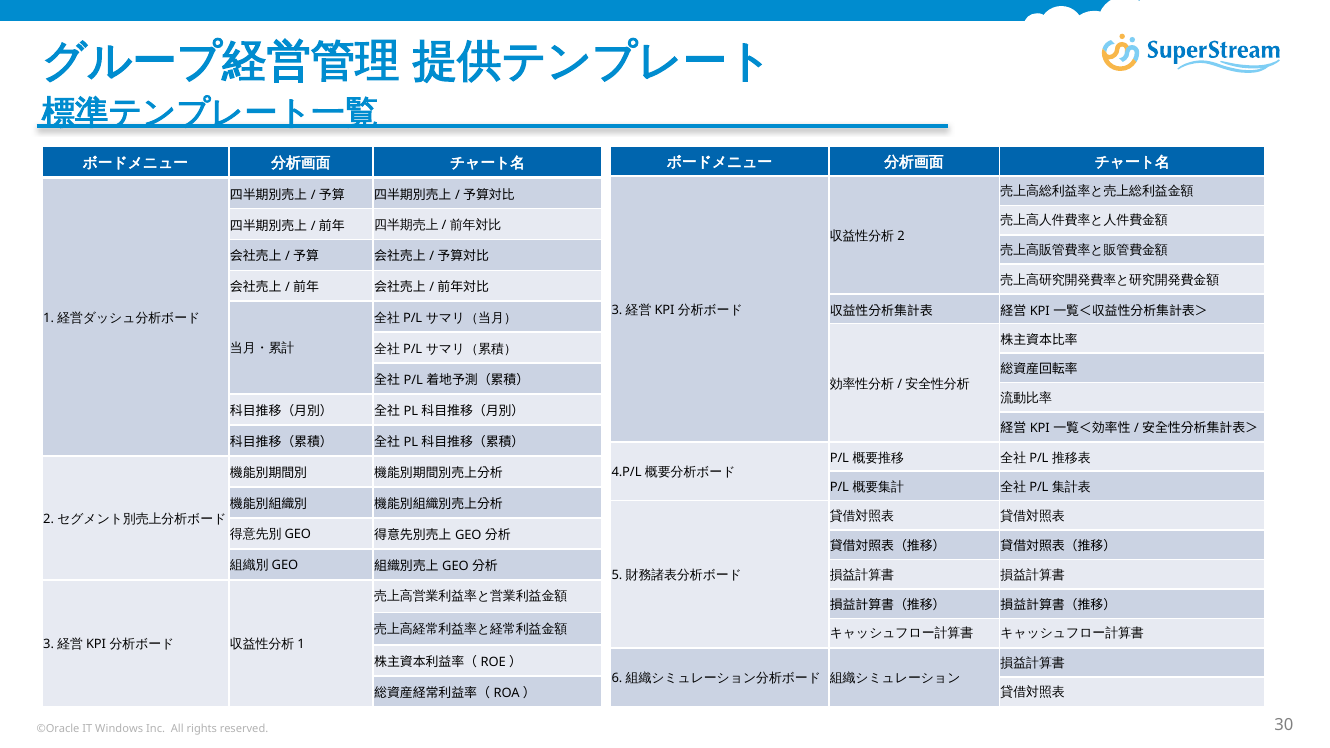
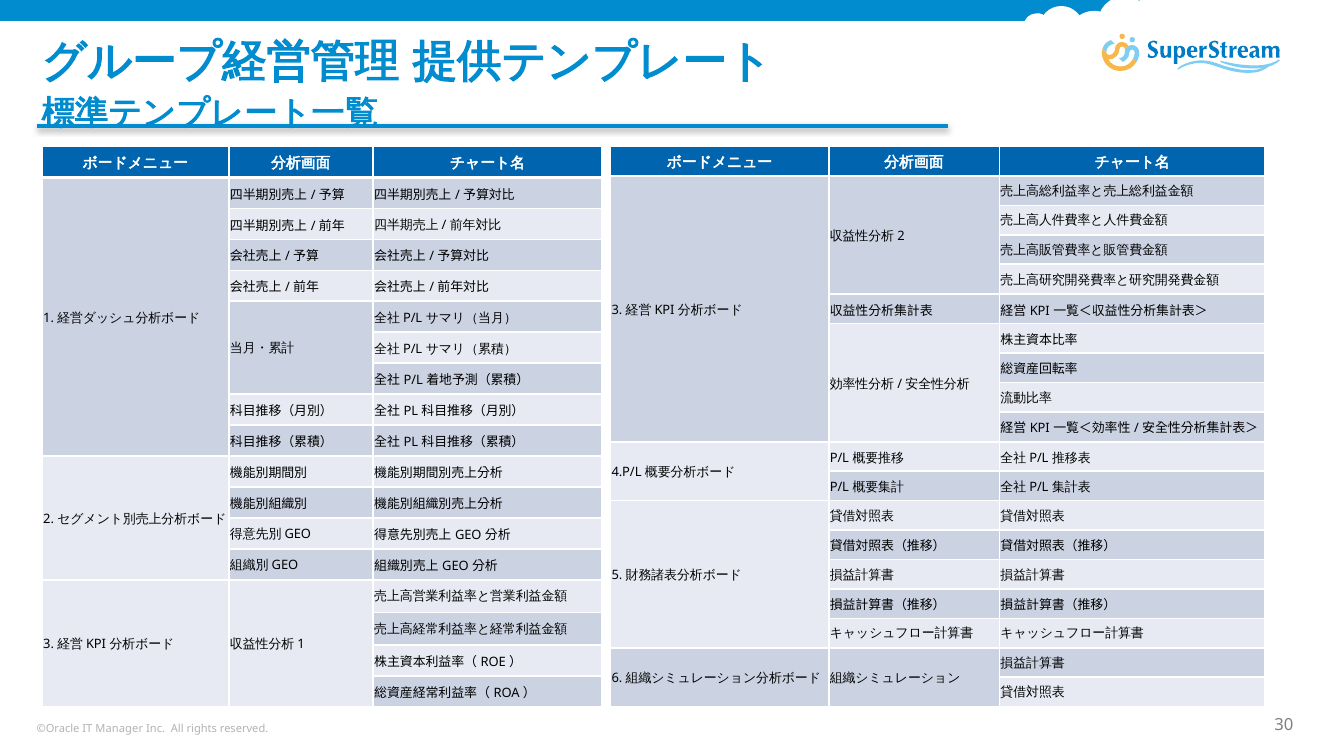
Windows: Windows -> Manager (119, 729)
